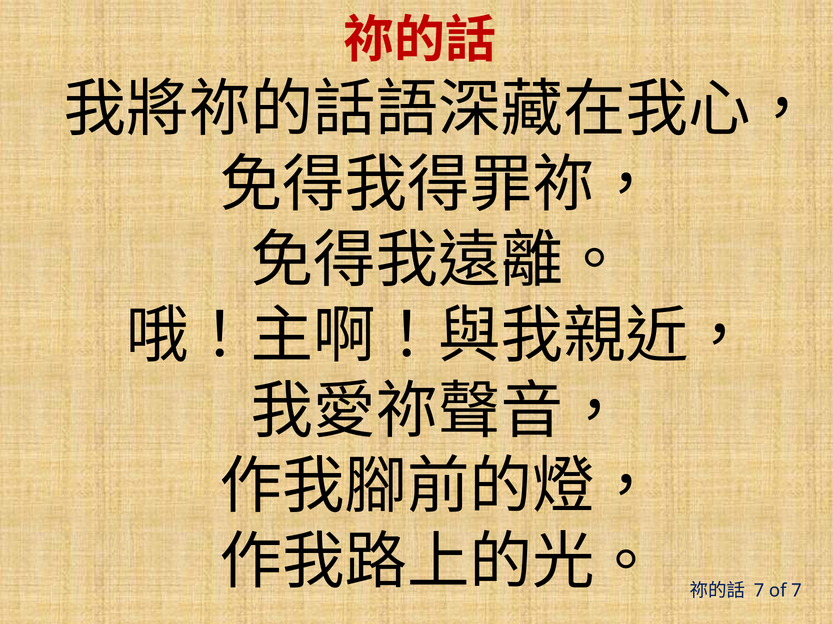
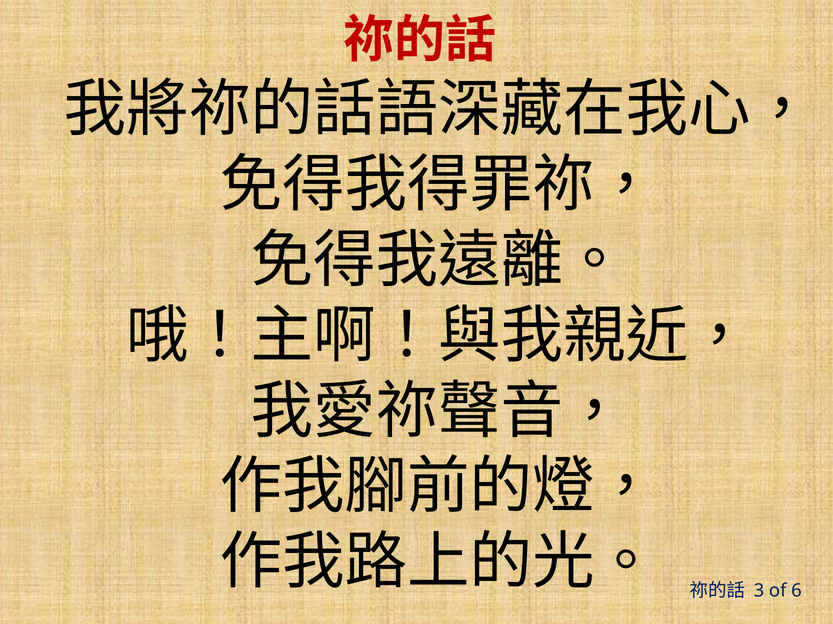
7: 7 -> 3 (759, 591)
of 7: 7 -> 6 (797, 591)
